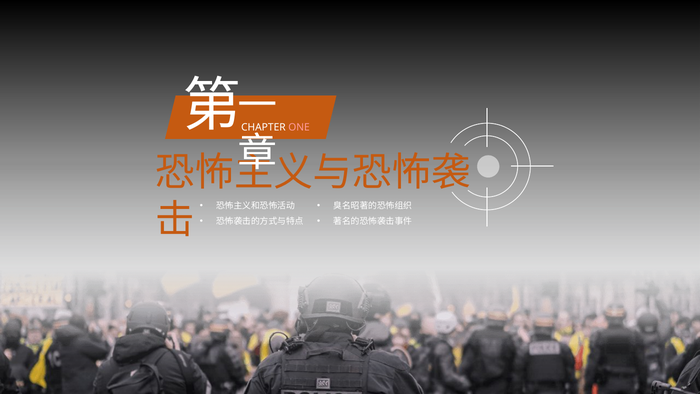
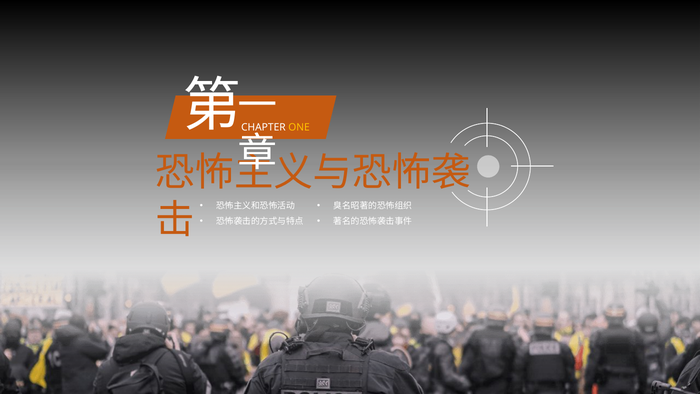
ONE colour: pink -> yellow (299, 127)
